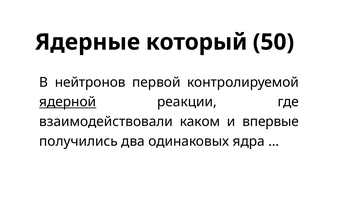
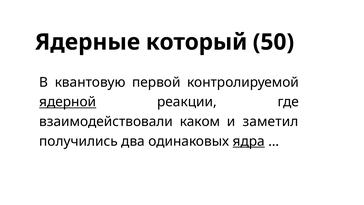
нейтронов: нейтронов -> квантовую (90, 82)
впервые: впервые -> заметил (270, 122)
ядра underline: none -> present (249, 141)
